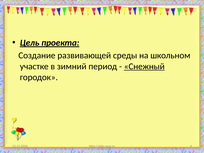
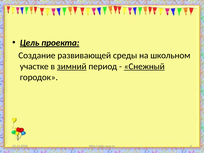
зимний underline: none -> present (72, 66)
